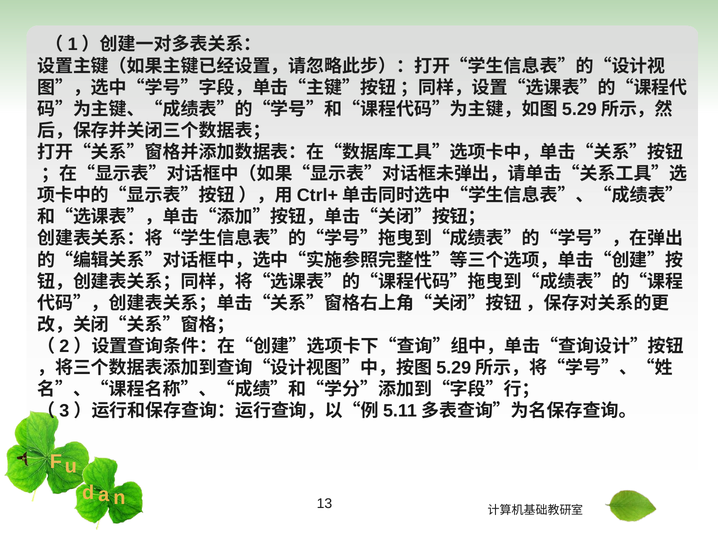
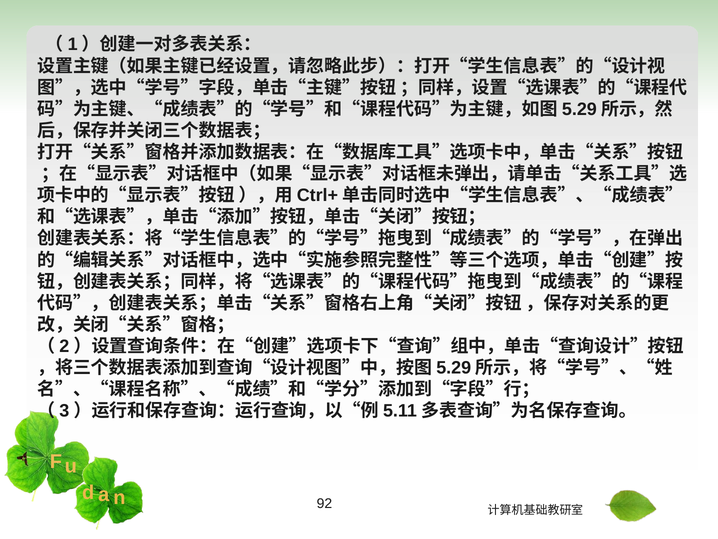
13: 13 -> 92 (324, 503)
